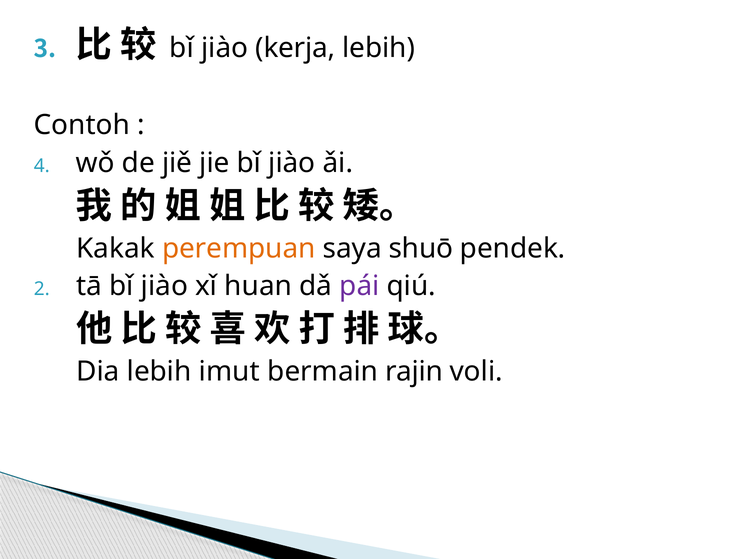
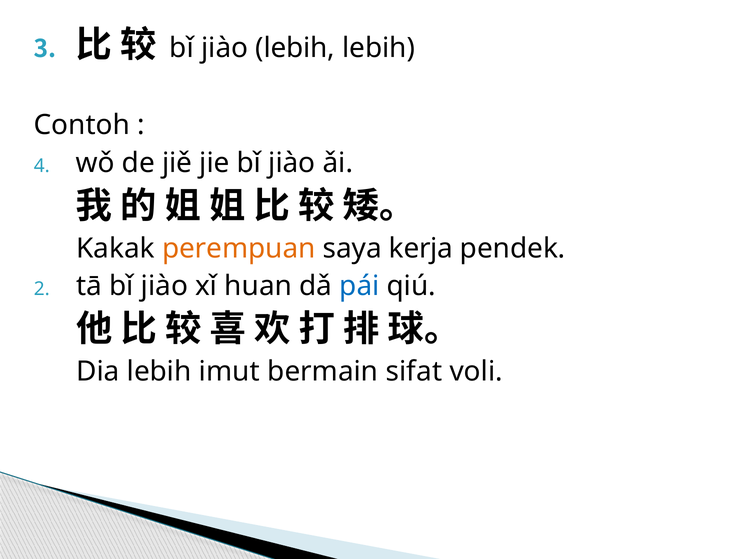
jiào kerja: kerja -> lebih (295, 48)
shuō: shuō -> kerja (421, 249)
pái colour: purple -> blue (359, 286)
rajin: rajin -> sifat (414, 372)
